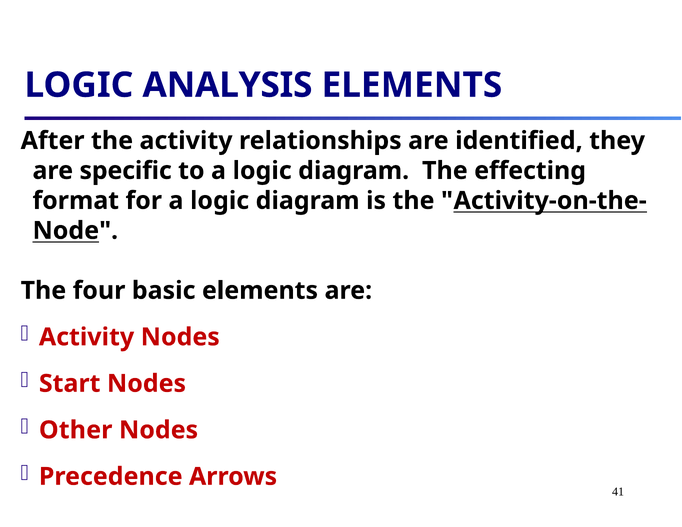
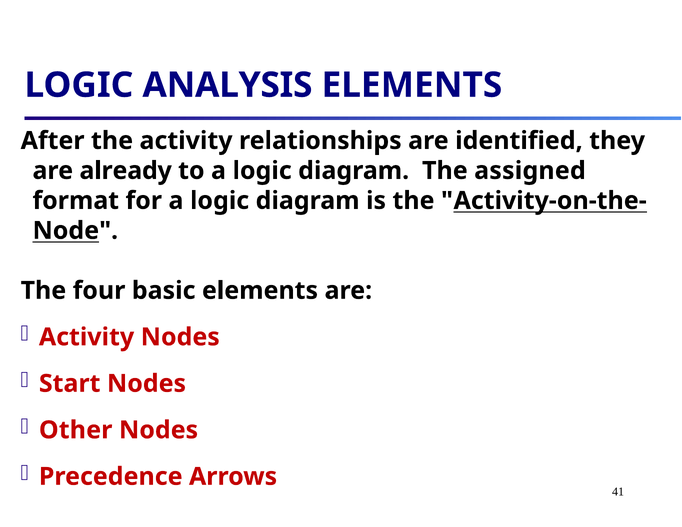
specific: specific -> already (126, 171)
effecting: effecting -> assigned (530, 171)
